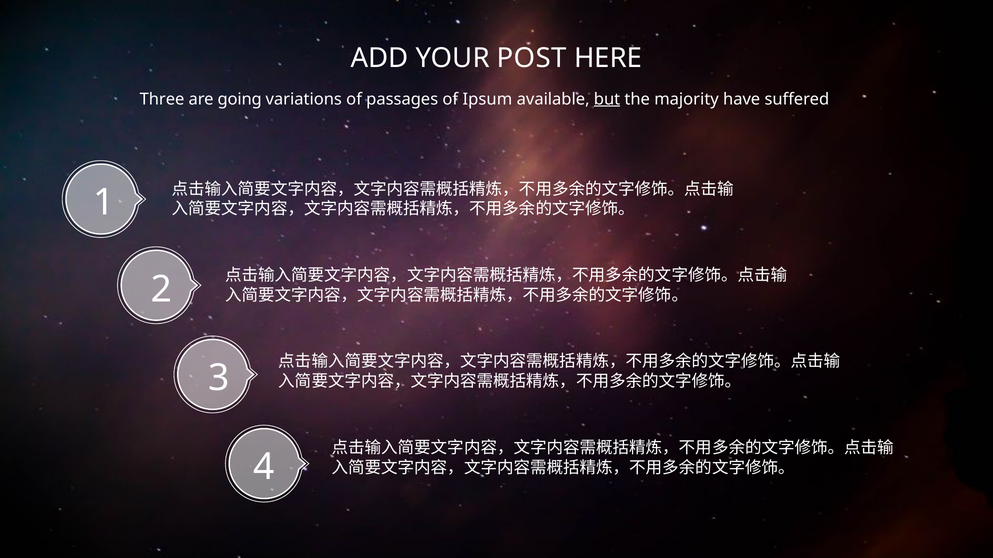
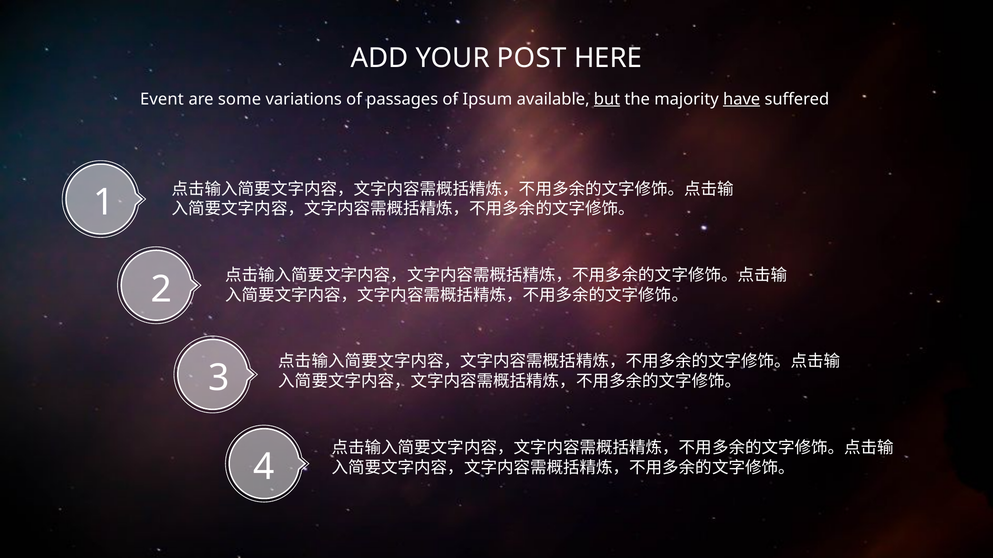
Three: Three -> Event (162, 99)
going: going -> some (240, 99)
have underline: none -> present (742, 99)
